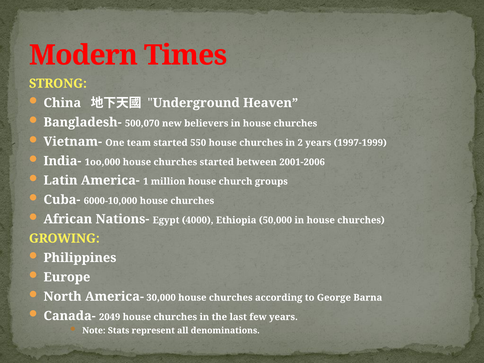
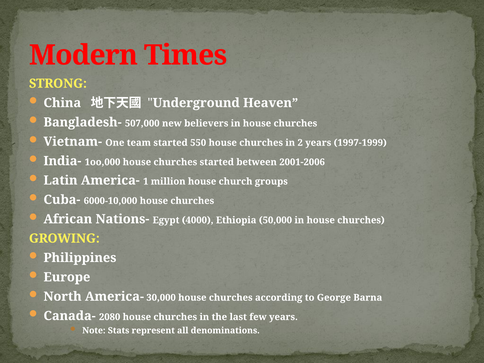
500,070: 500,070 -> 507,000 (142, 123)
2049: 2049 -> 2080 (110, 317)
